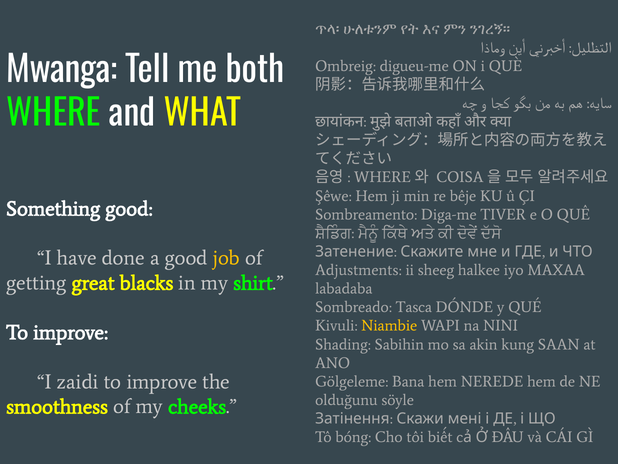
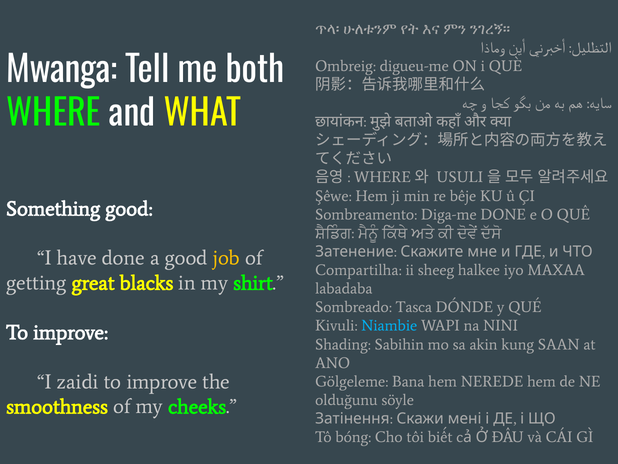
COISA: COISA -> USULI (460, 177)
Diga-me TIVER: TIVER -> DONE (503, 214)
Adjustments: Adjustments -> Compartilha (358, 270)
Niambie colour: yellow -> light blue (389, 326)
